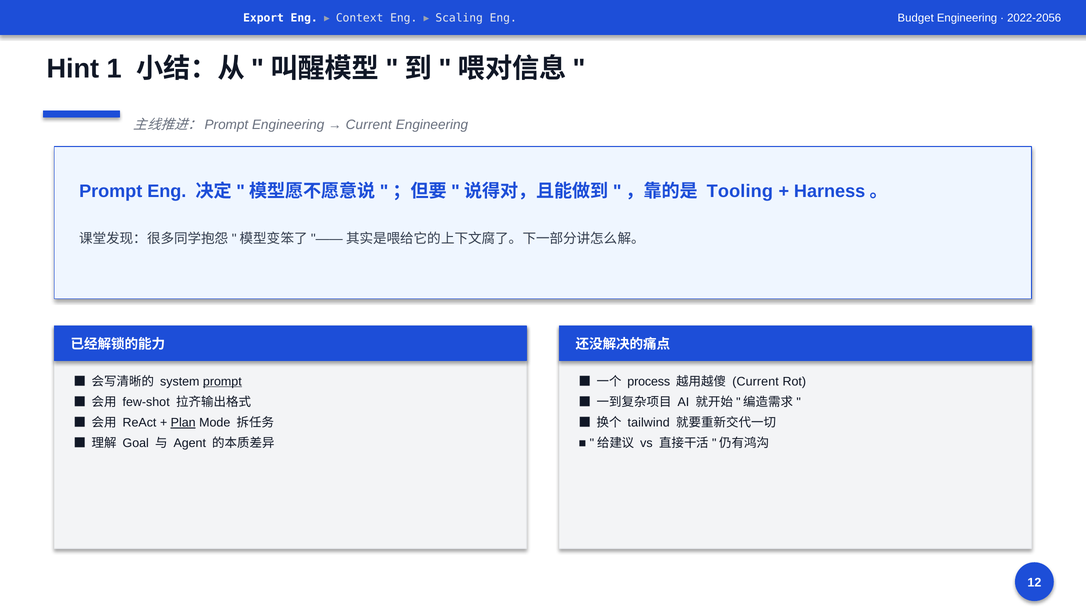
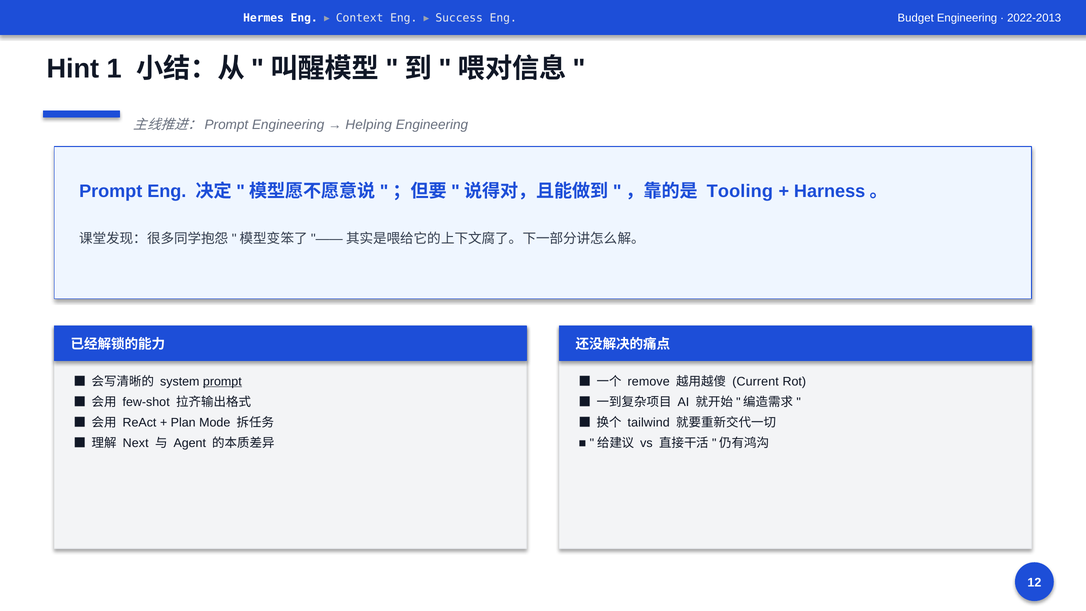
Export: Export -> Hermes (264, 18)
Scaling: Scaling -> Success (459, 18)
2022-2056: 2022-2056 -> 2022-2013 (1034, 18)
Current: Current -> Helping (369, 125)
process: process -> remove (649, 381)
Plan underline: present -> none (183, 422)
Goal: Goal -> Next (136, 443)
